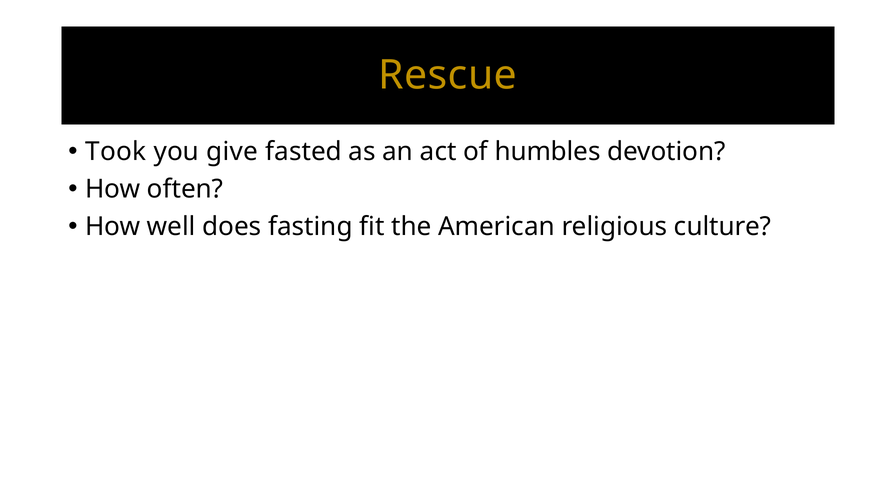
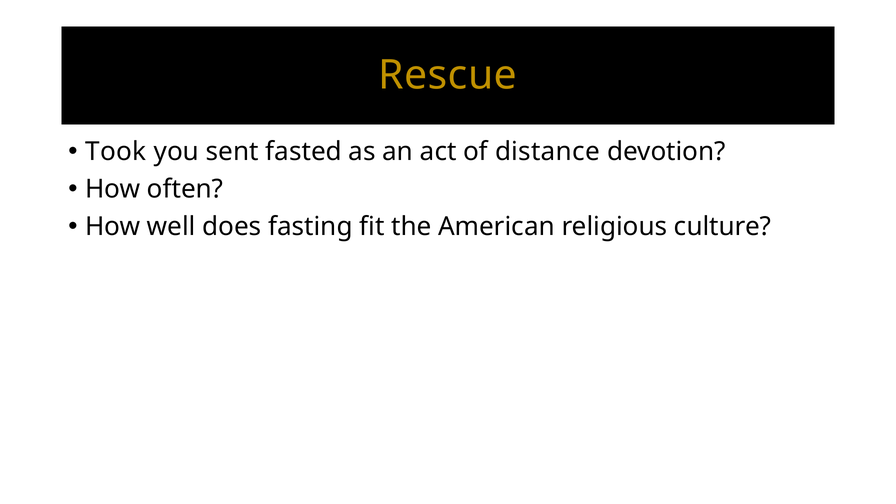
give: give -> sent (232, 151)
humbles: humbles -> distance (547, 151)
